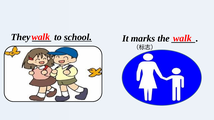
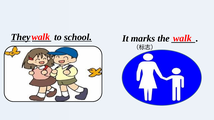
They underline: none -> present (21, 37)
